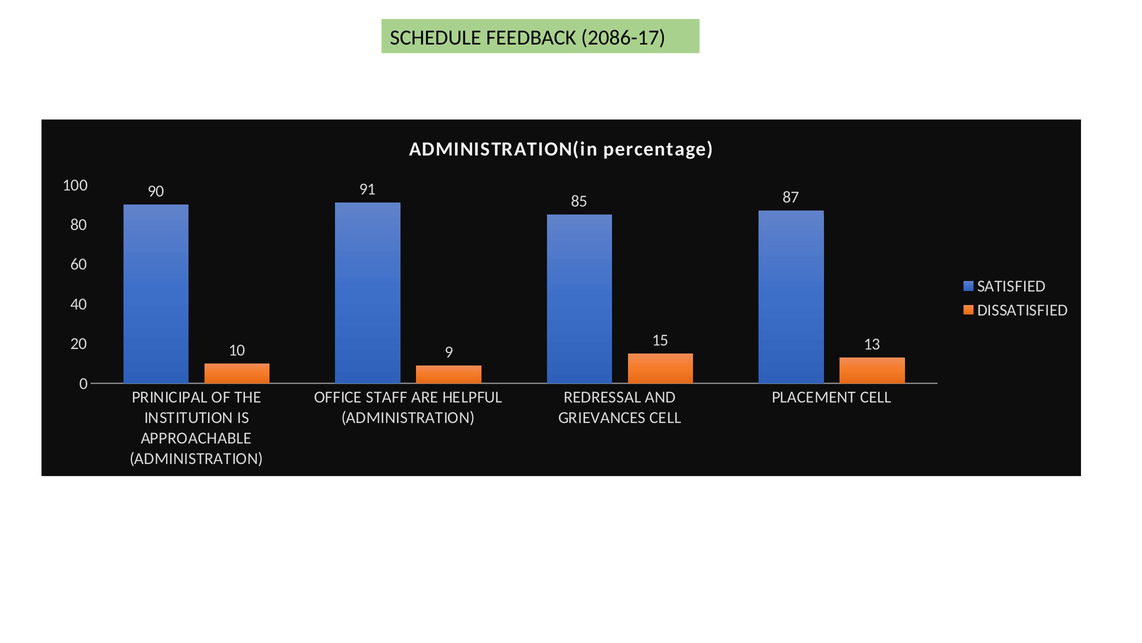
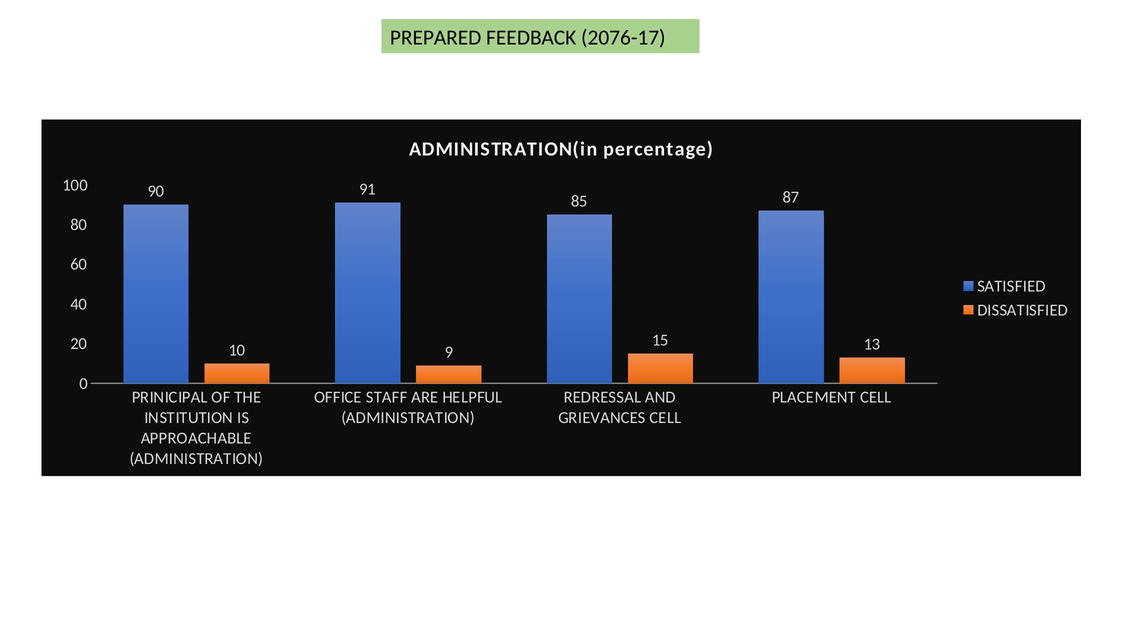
SCHEDULE: SCHEDULE -> PREPARED (436, 38)
2086-17: 2086-17 -> 2076-17 (623, 38)
